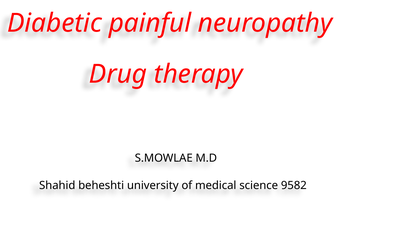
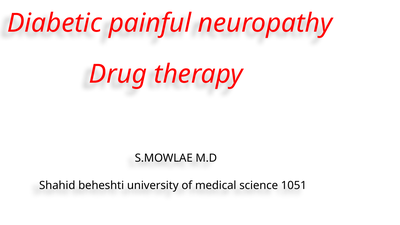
9582: 9582 -> 1051 (294, 185)
